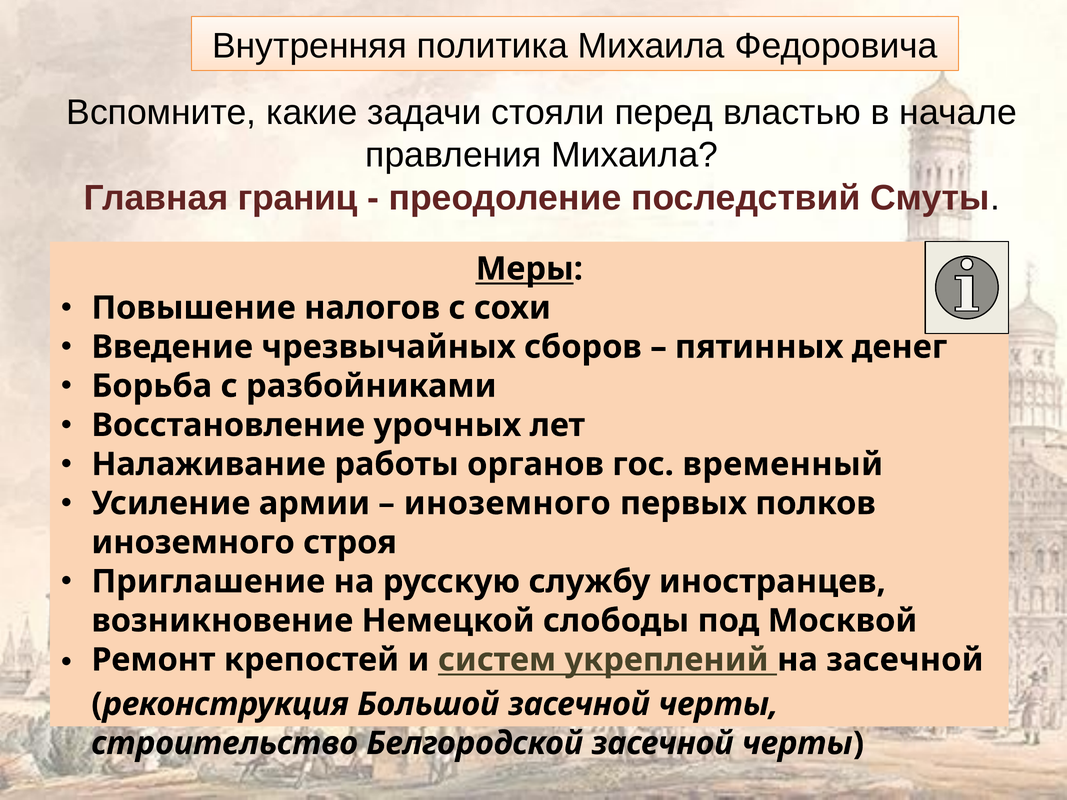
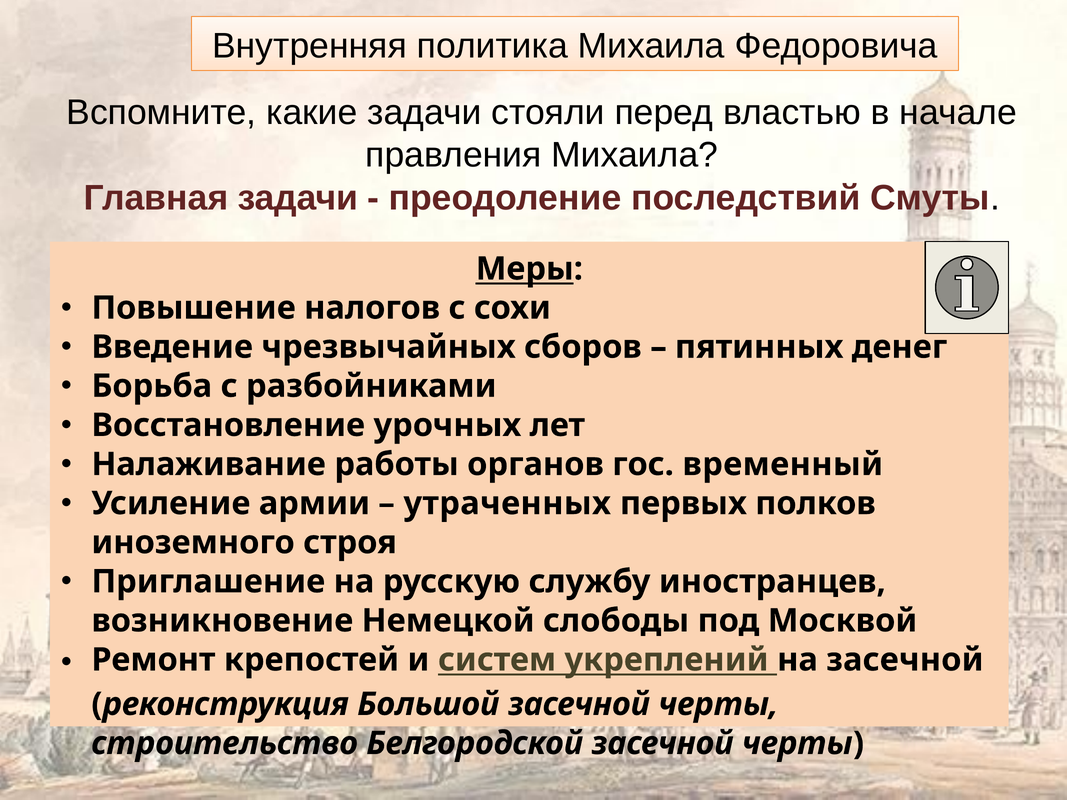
Главная границ: границ -> задачи (298, 198)
иноземного: иноземного -> утраченных (507, 504)
